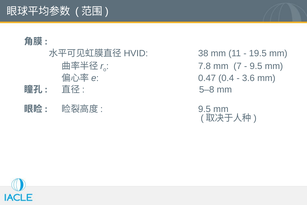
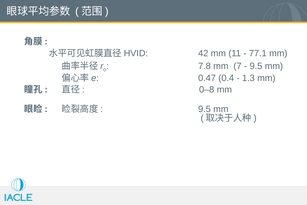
38: 38 -> 42 (203, 53)
19.5: 19.5 -> 77.1 (258, 53)
3.6: 3.6 -> 1.3 (248, 78)
5–8: 5–8 -> 0–8 (207, 90)
